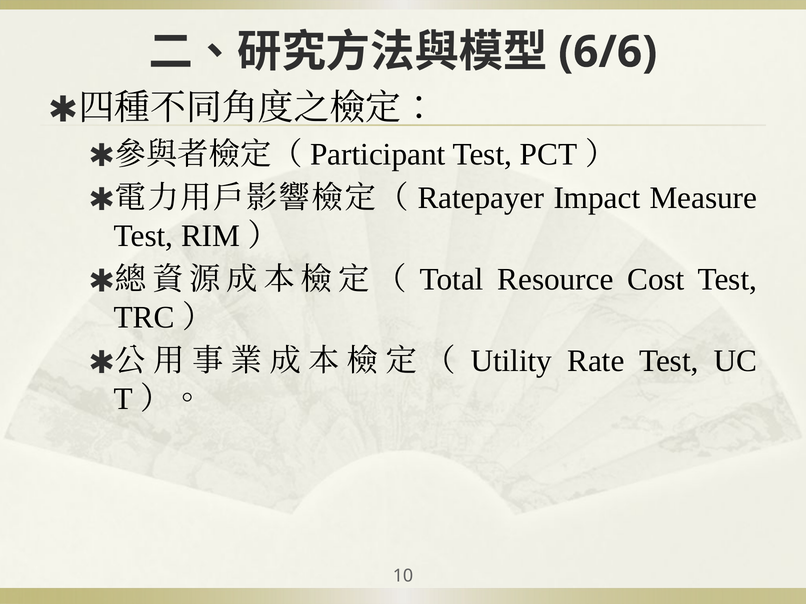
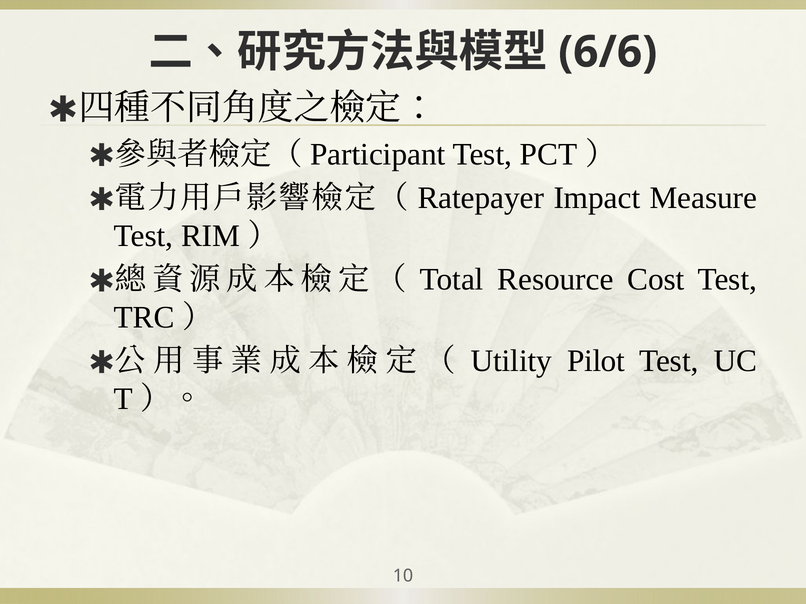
Rate: Rate -> Pilot (596, 361)
